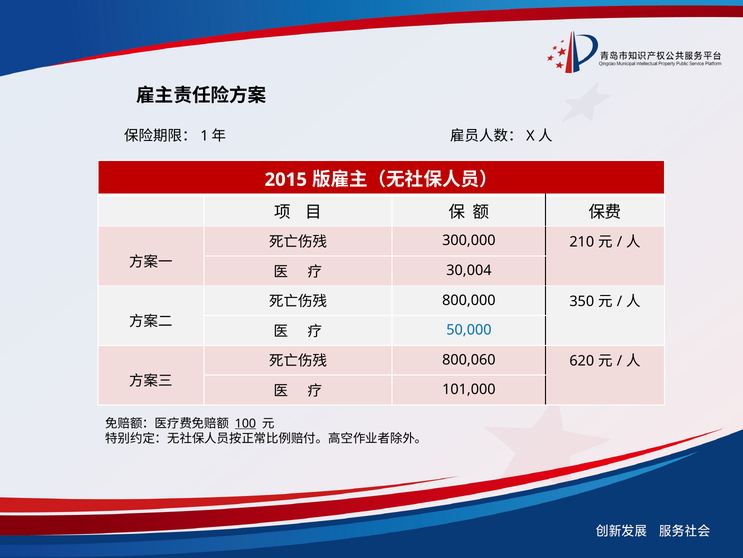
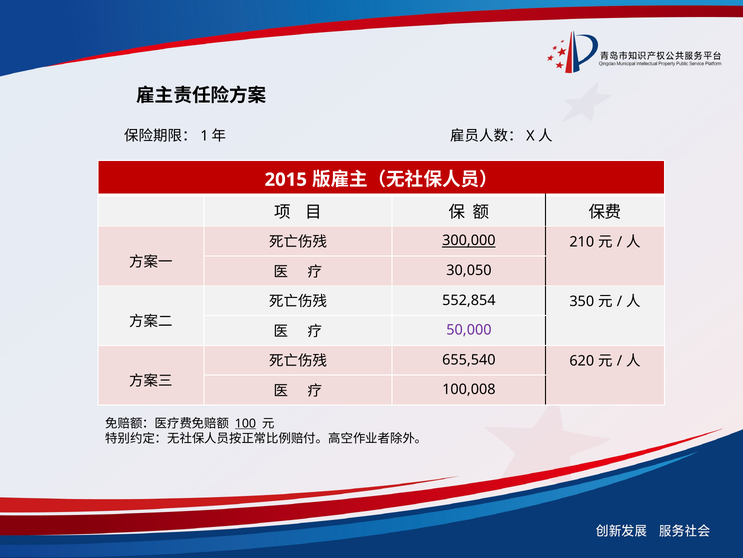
300,000 underline: none -> present (469, 240)
30,004: 30,004 -> 30,050 (469, 270)
800,000: 800,000 -> 552,854 (469, 300)
50,000 colour: blue -> purple (469, 330)
800,060: 800,060 -> 655,540 (469, 359)
101,000: 101,000 -> 100,008 (469, 389)
